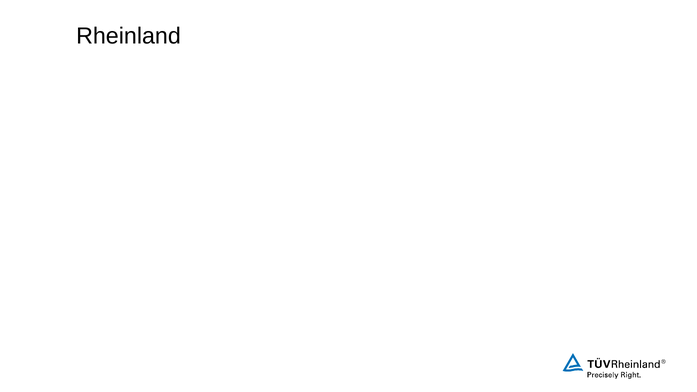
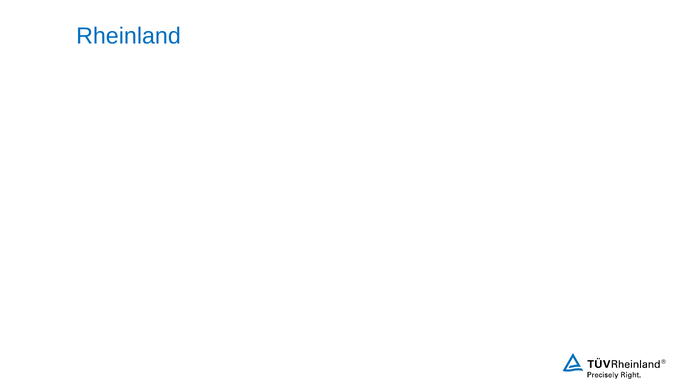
Rheinland colour: black -> blue (128, 36)
